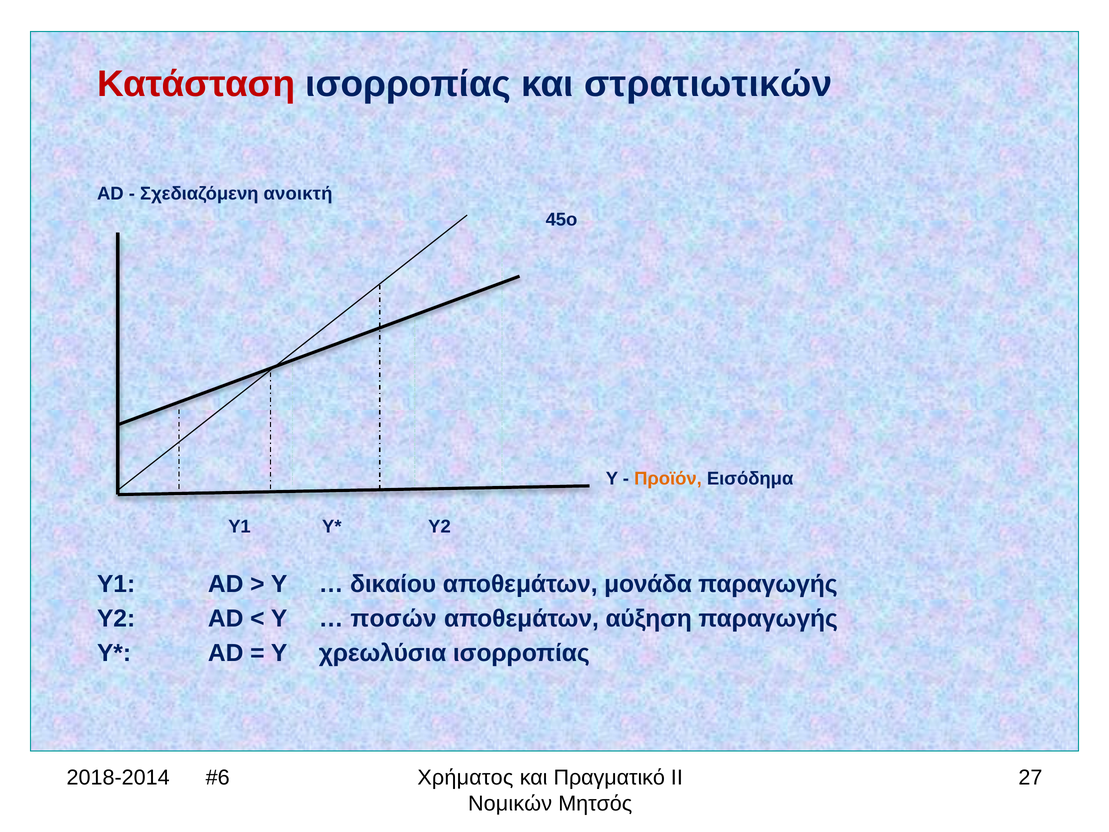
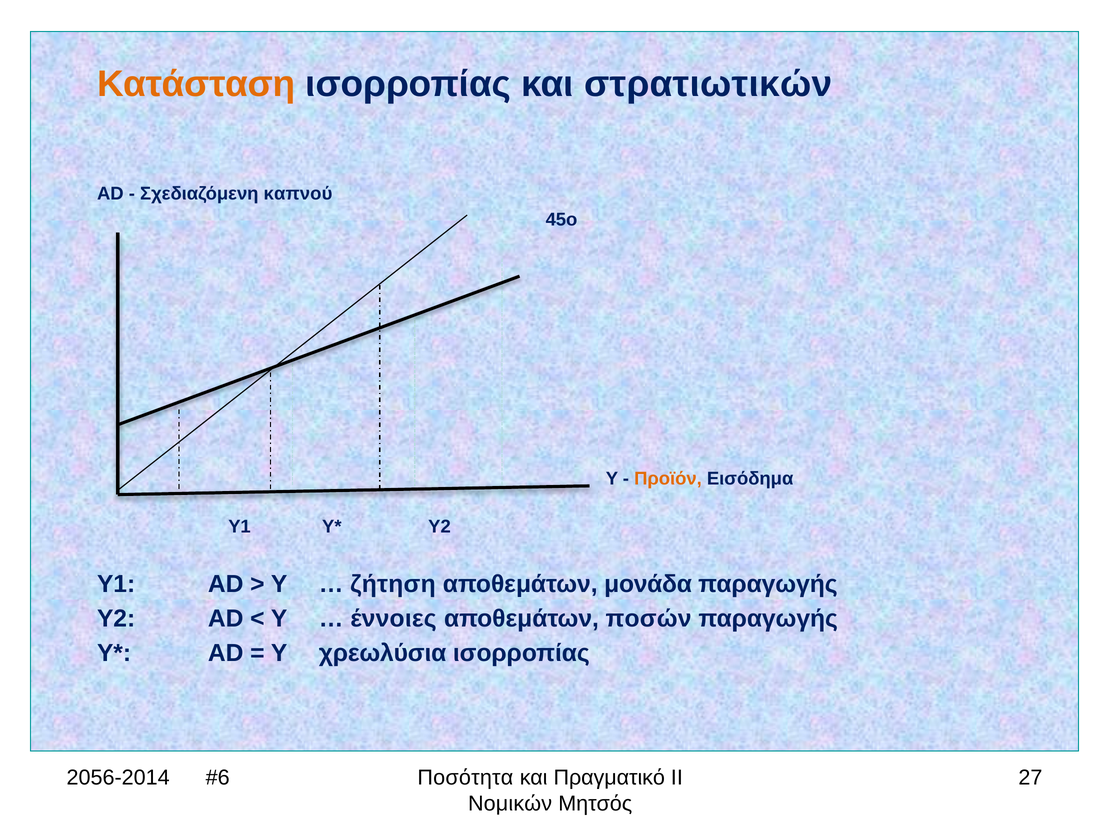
Κατάσταση colour: red -> orange (196, 84)
ανοικτή: ανοικτή -> καπνού (298, 194)
δικαίου: δικαίου -> ζήτηση (393, 584)
ποσών: ποσών -> έννοιες (394, 618)
αύξηση: αύξηση -> ποσών (648, 618)
2018-2014: 2018-2014 -> 2056-2014 (118, 777)
Χρήματος: Χρήματος -> Ποσότητα (465, 777)
